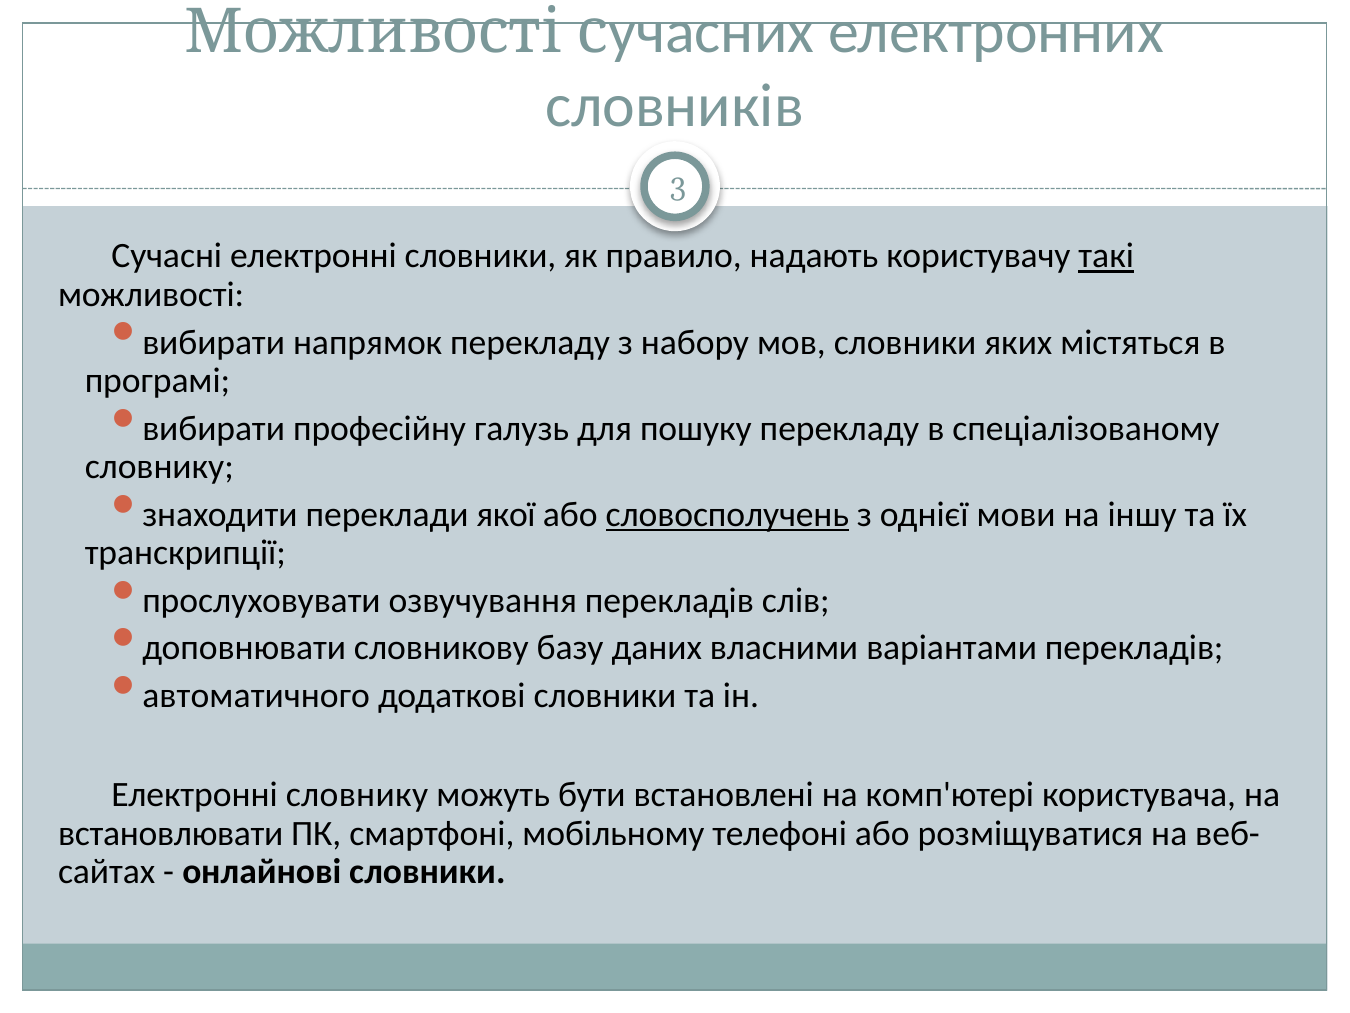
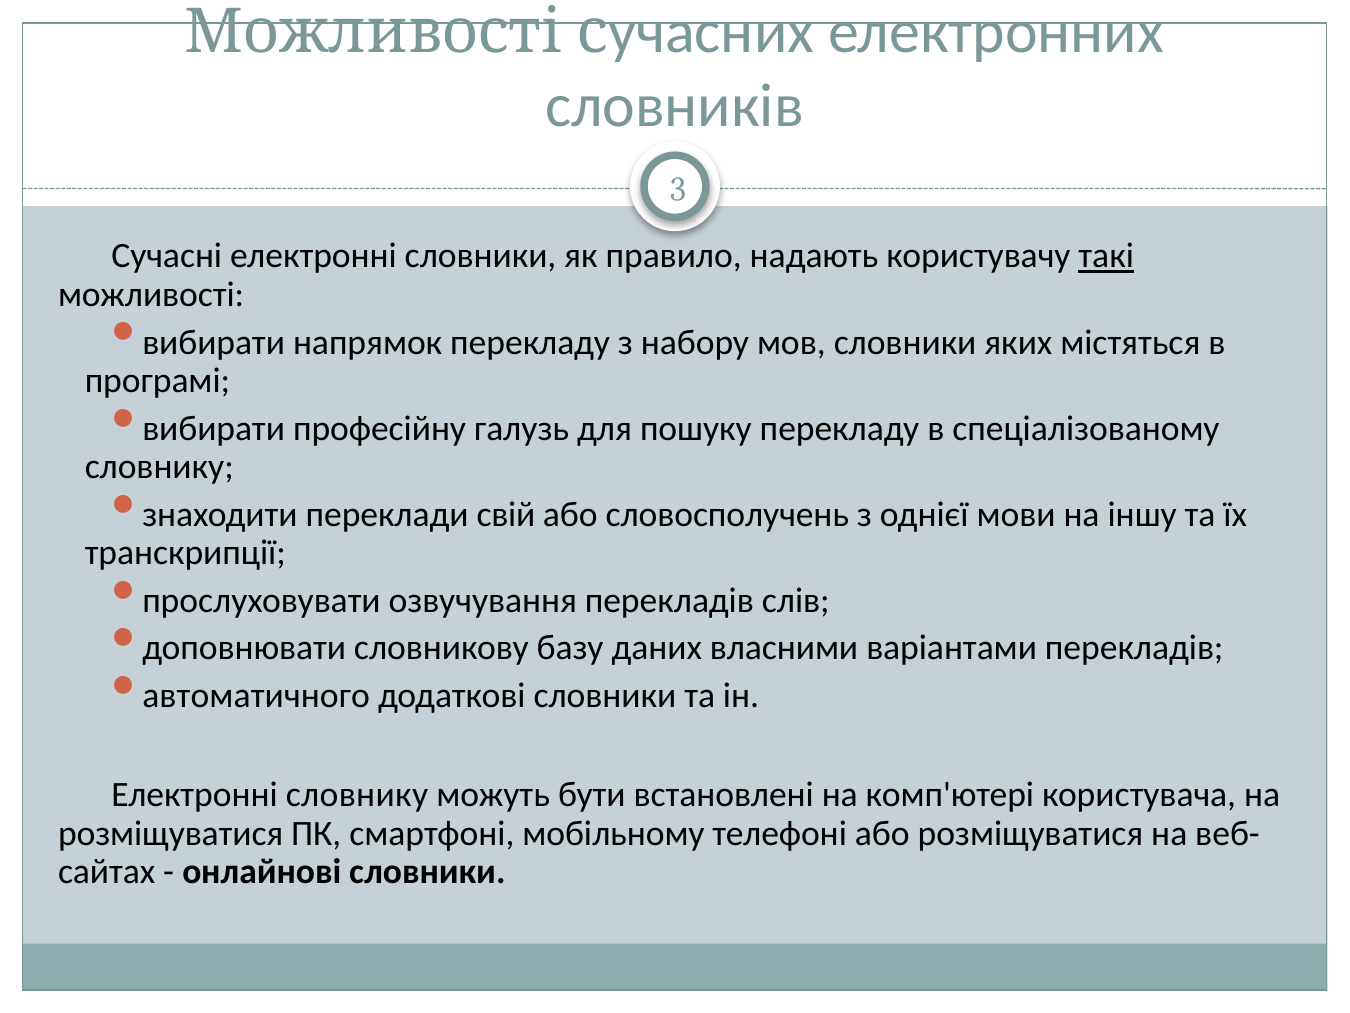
якої: якої -> свій (506, 514)
словосполучень underline: present -> none (727, 514)
встановлювати: встановлювати -> розміщуватися (171, 833)
